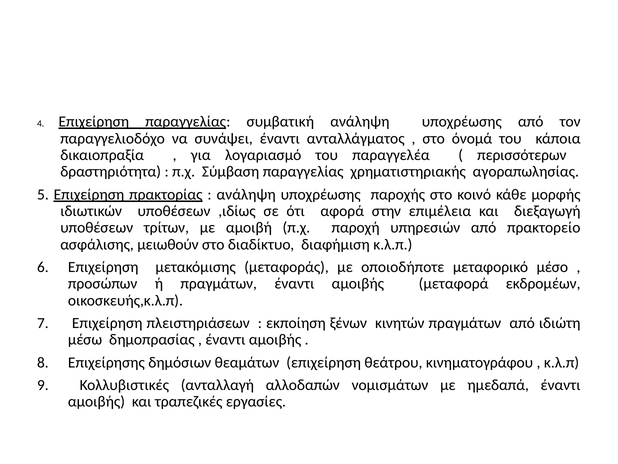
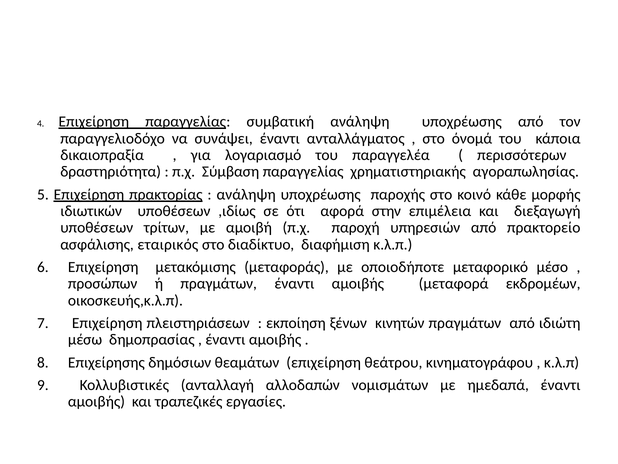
μειωθούν: μειωθούν -> εταιρικός (168, 244)
